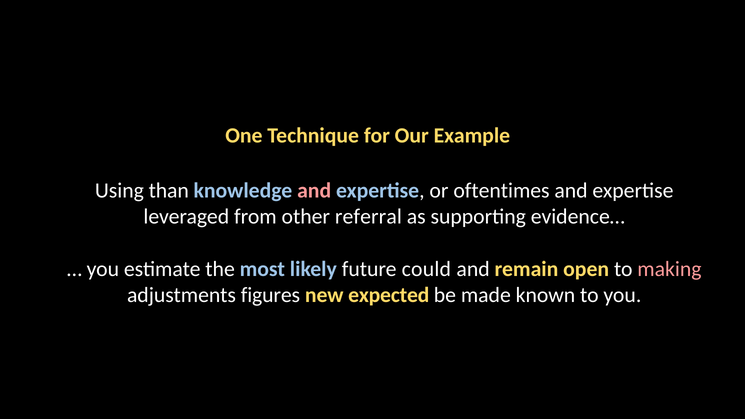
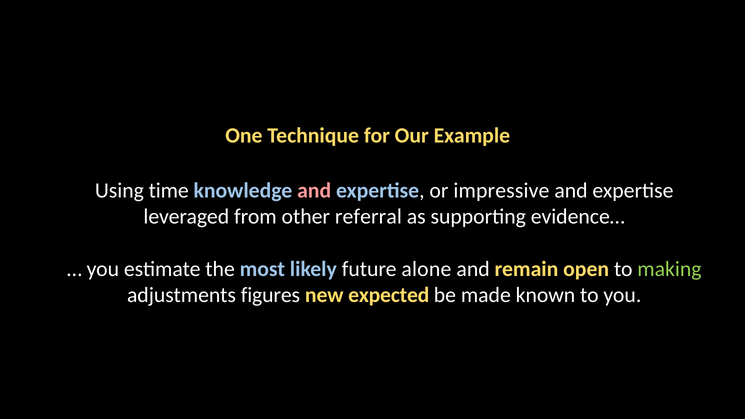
than: than -> time (169, 191)
oftentimes: oftentimes -> impressive (501, 191)
could: could -> alone (426, 269)
making colour: pink -> light green (669, 269)
